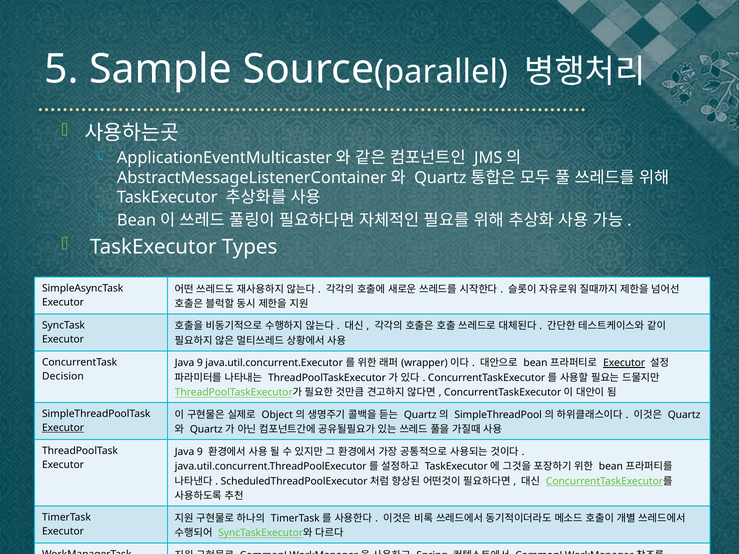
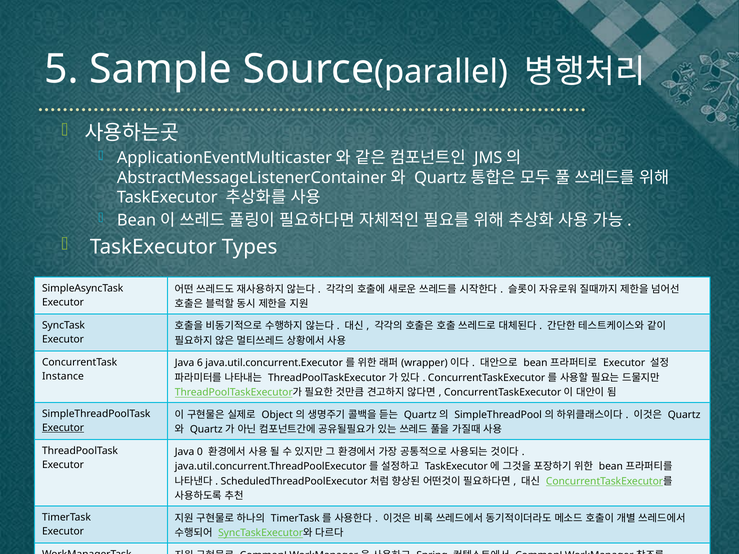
9: 9 -> 6 (200, 363)
Executor underline: present -> none (624, 363)
Decision: Decision -> Instance (63, 376)
9: 9 -> 0 (200, 452)
